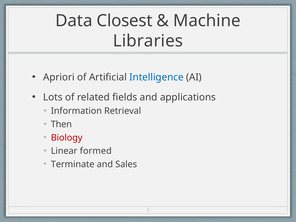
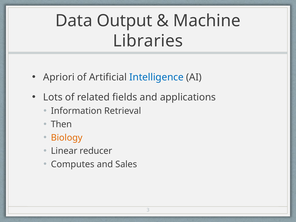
Closest: Closest -> Output (125, 21)
Biology colour: red -> orange (67, 138)
formed: formed -> reducer (96, 151)
Terminate: Terminate -> Computes (73, 164)
